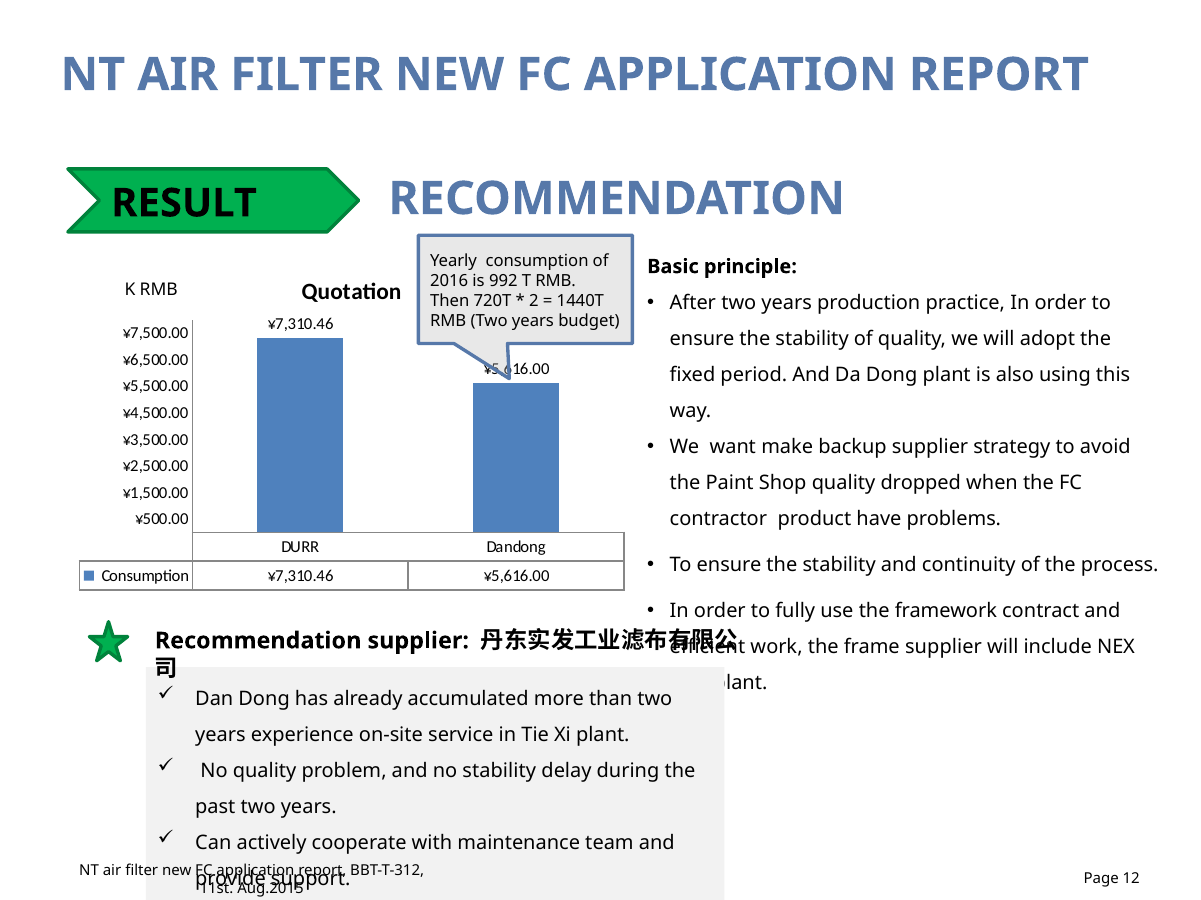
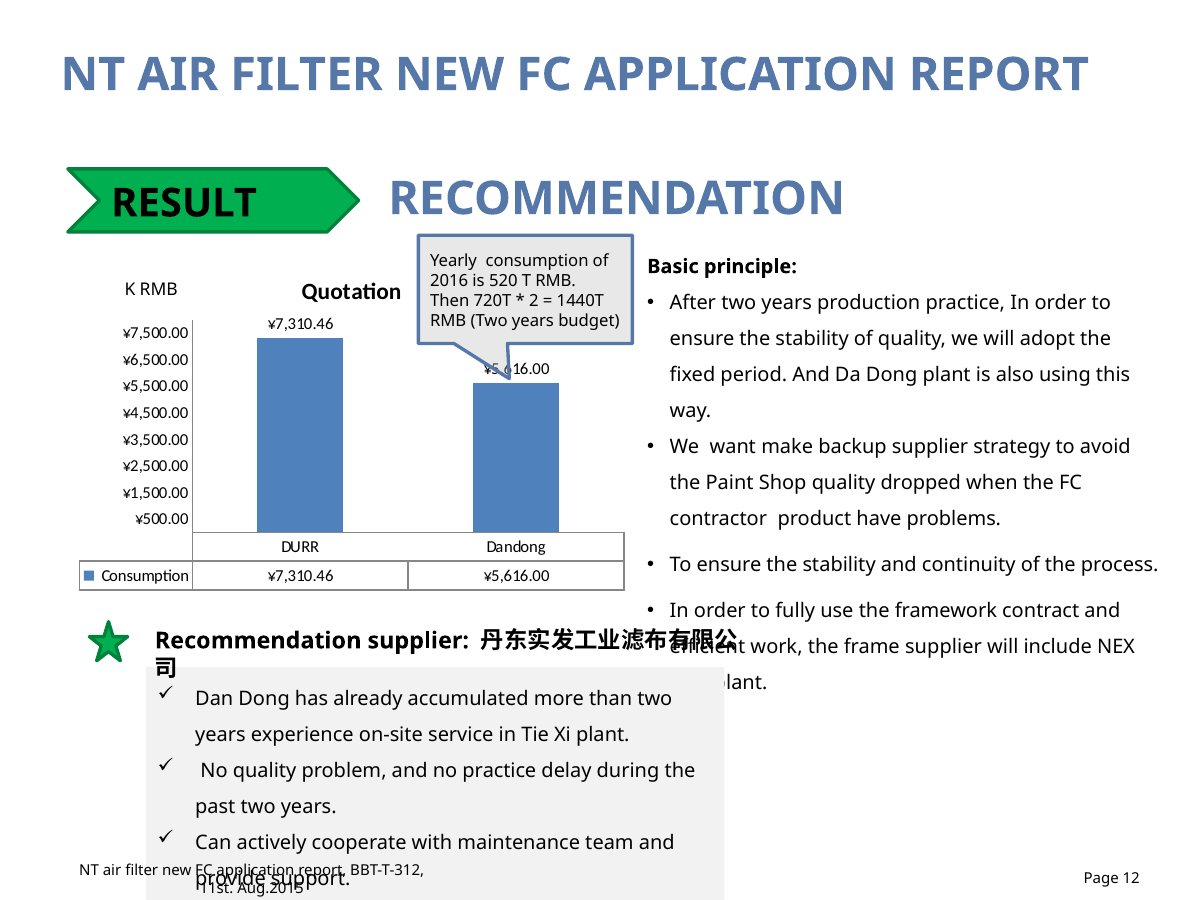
992: 992 -> 520 (503, 281)
no stability: stability -> practice (499, 771)
